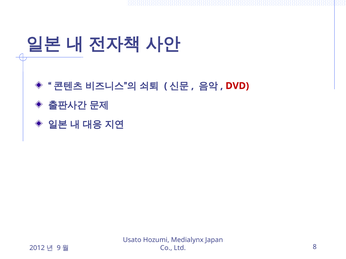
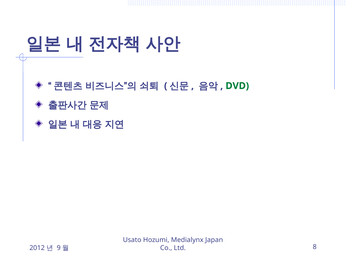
DVD colour: red -> green (237, 86)
